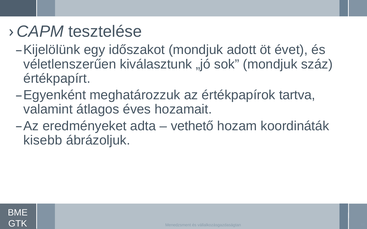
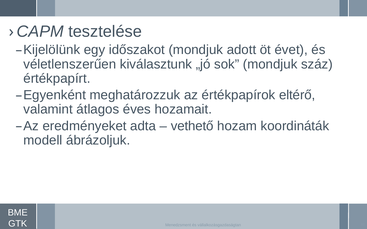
tartva: tartva -> eltérő (297, 95)
kisebb: kisebb -> modell (43, 141)
